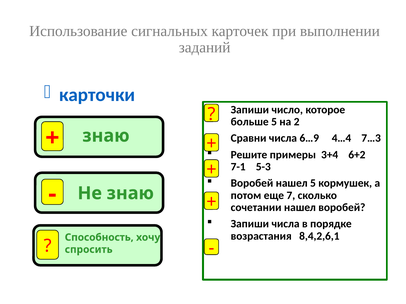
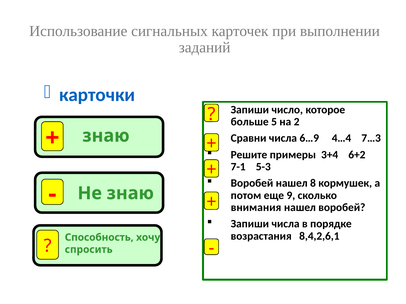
нашел 5: 5 -> 8 (313, 184)
7: 7 -> 9 (291, 196)
сочетании: сочетании -> внимания (256, 208)
